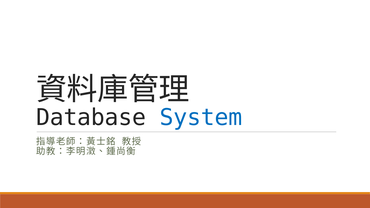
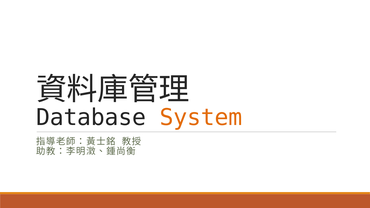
System colour: blue -> orange (201, 118)
